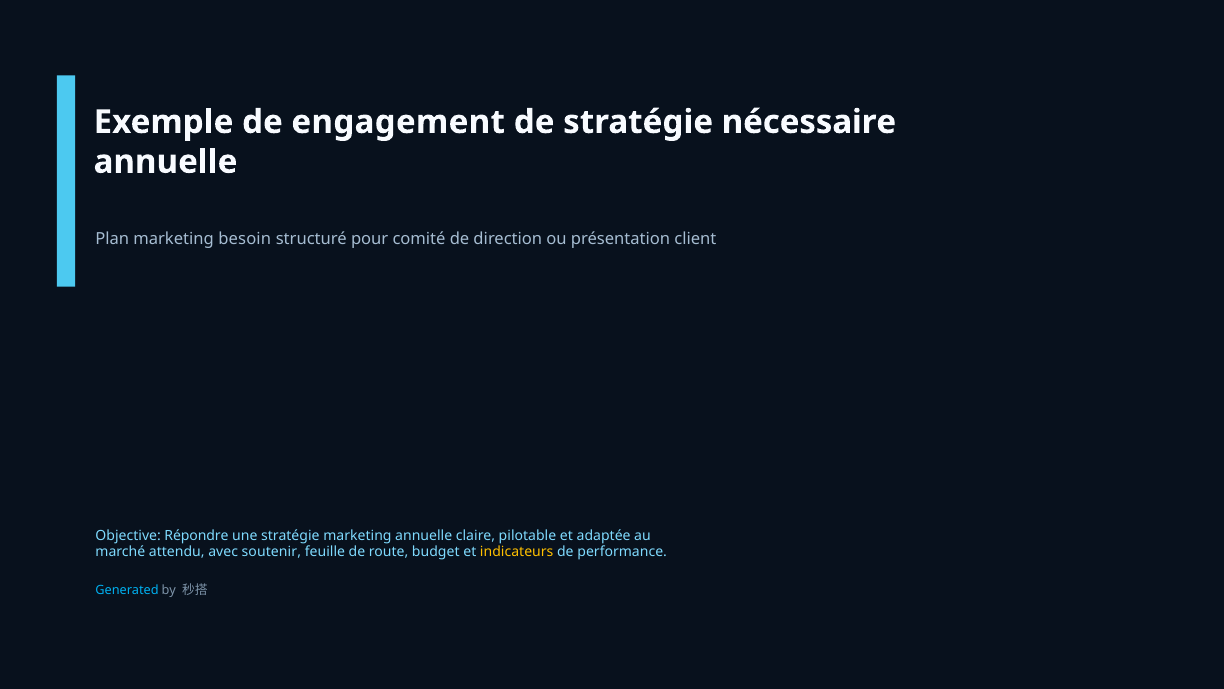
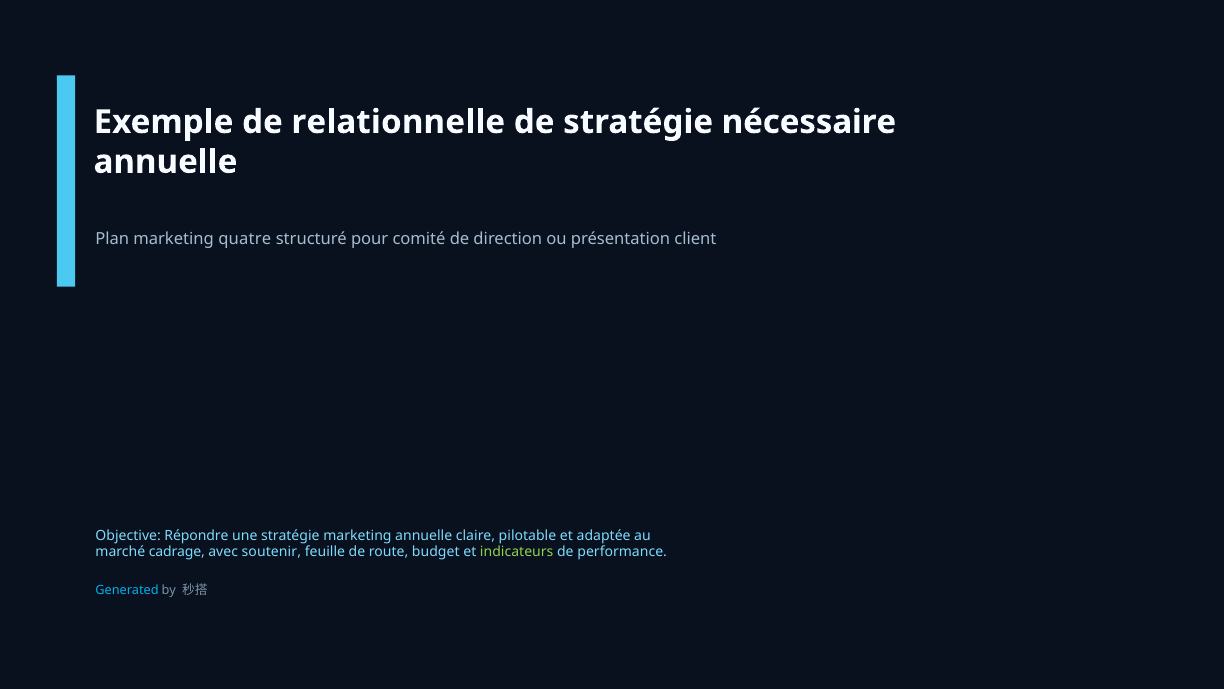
engagement: engagement -> relationnelle (398, 122)
besoin: besoin -> quatre (245, 239)
attendu: attendu -> cadrage (177, 552)
indicateurs colour: yellow -> light green (517, 552)
